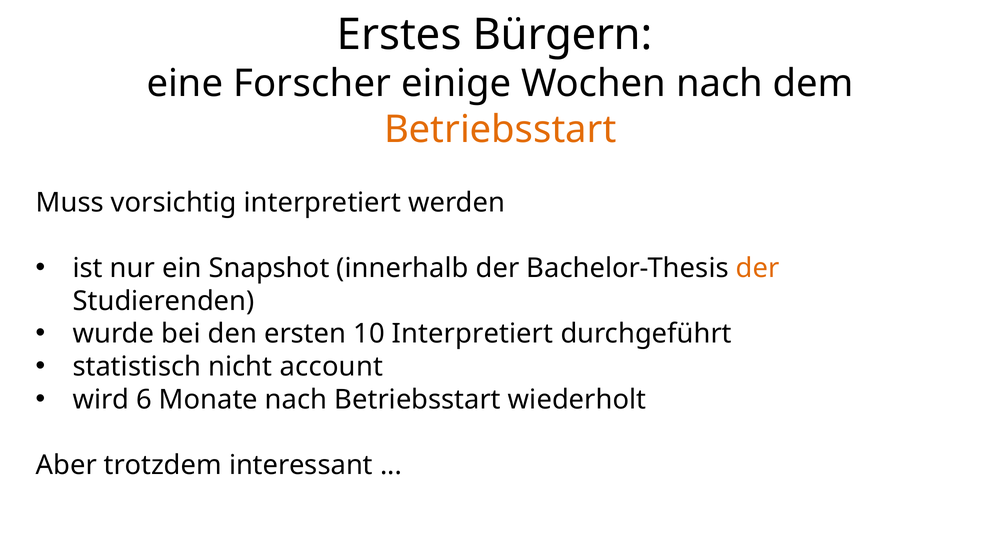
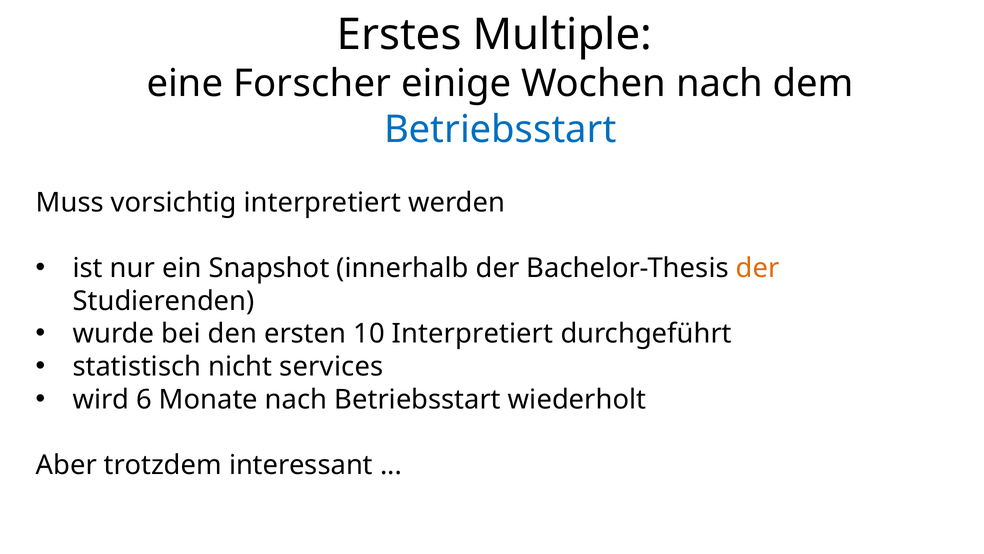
Bürgern: Bürgern -> Multiple (562, 35)
Betriebsstart colour: orange -> blue (500, 130)
account: account -> services (331, 366)
